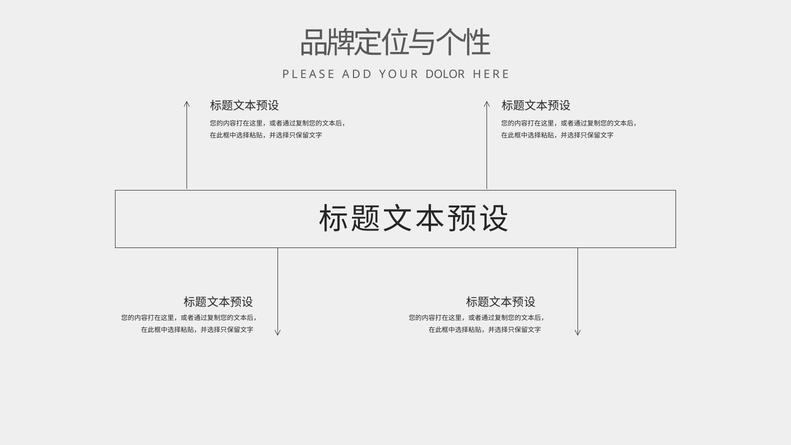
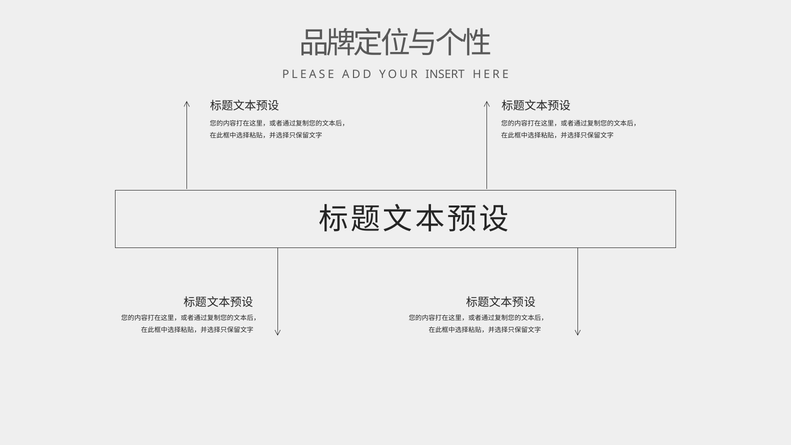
DOLOR: DOLOR -> INSERT (445, 74)
